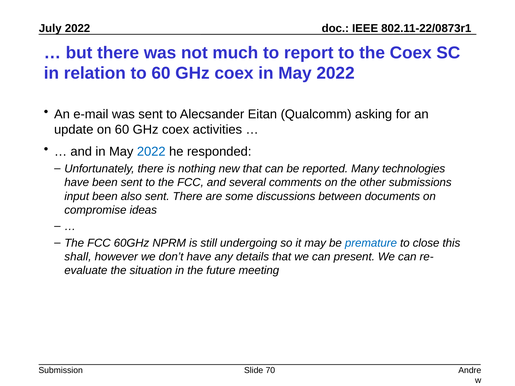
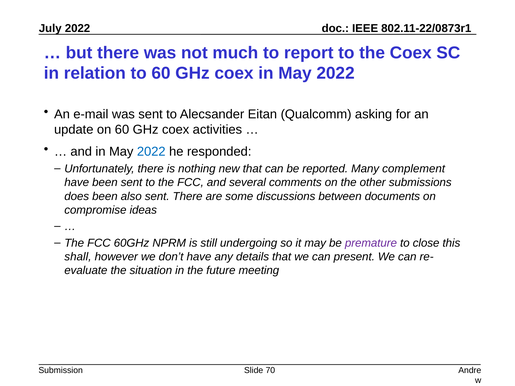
technologies: technologies -> complement (414, 169)
input: input -> does (77, 196)
premature colour: blue -> purple (371, 243)
